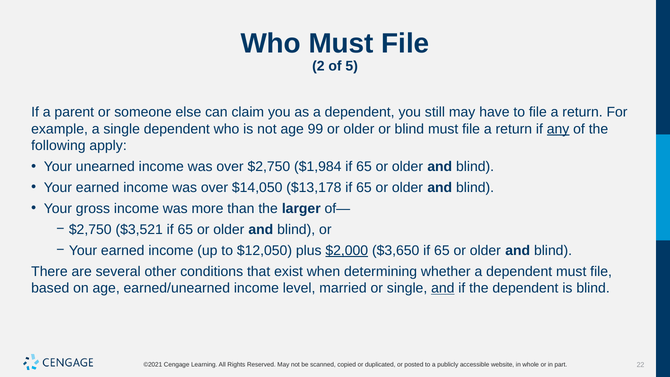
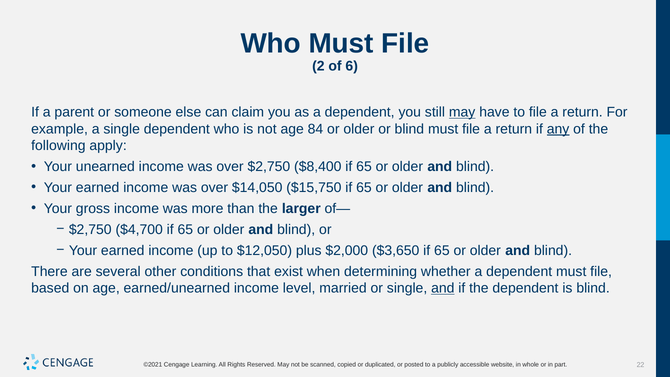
5: 5 -> 6 (352, 66)
may underline: none -> present (462, 112)
99: 99 -> 84 (315, 129)
$1,984: $1,984 -> $8,400 (318, 167)
$13,178: $13,178 -> $15,750 (314, 188)
$3,521: $3,521 -> $4,700 (139, 230)
$2,000 underline: present -> none (347, 250)
